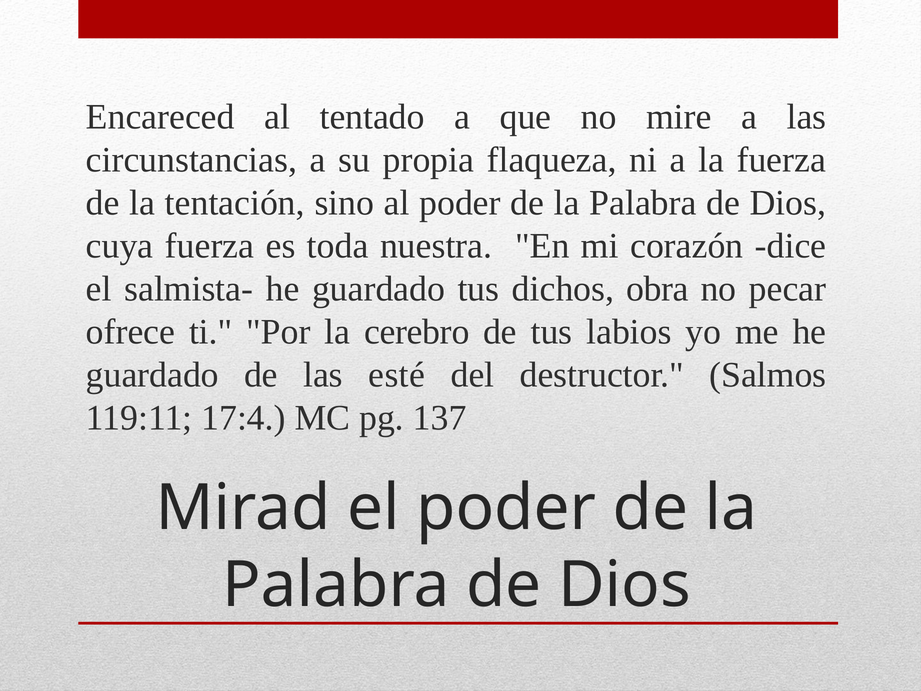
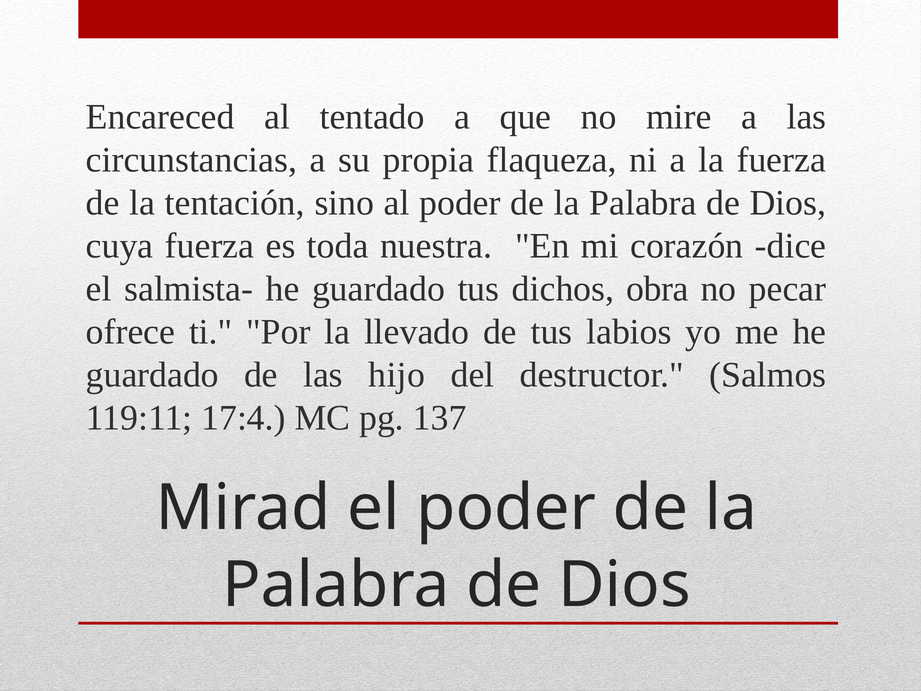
cerebro: cerebro -> llevado (417, 332)
esté: esté -> hijo (397, 375)
